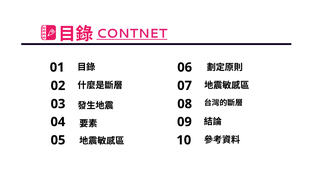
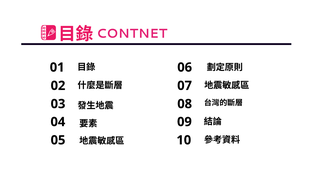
CONTNET underline: present -> none (132, 34)
